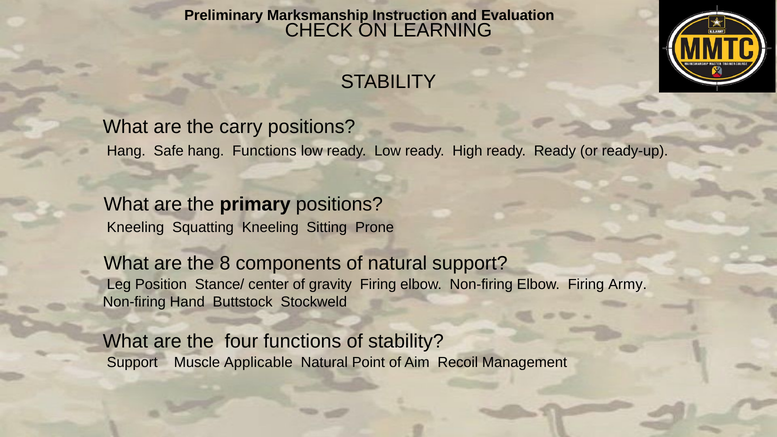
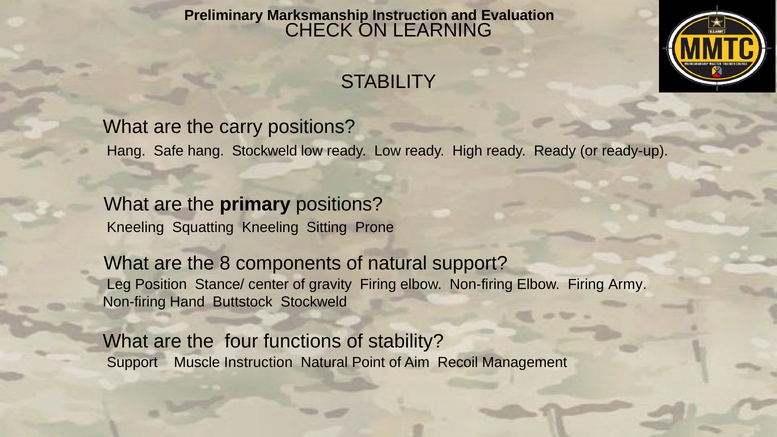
hang Functions: Functions -> Stockweld (265, 151)
Muscle Applicable: Applicable -> Instruction (258, 362)
